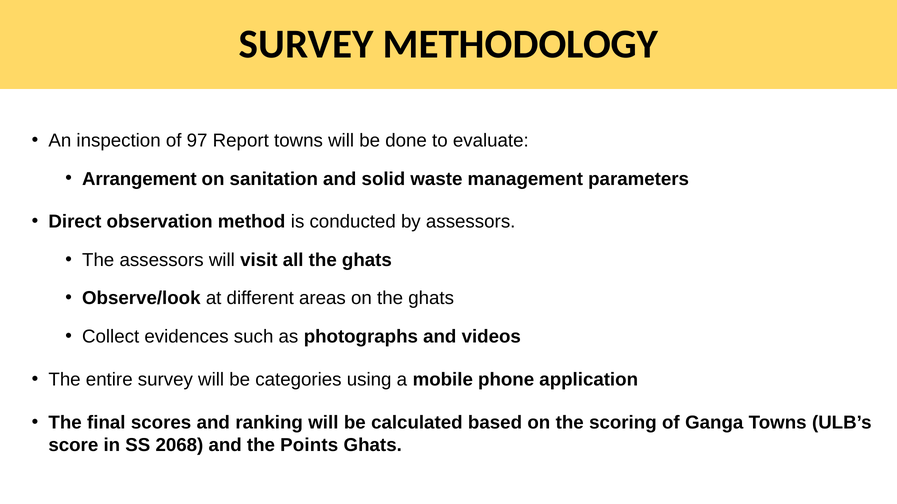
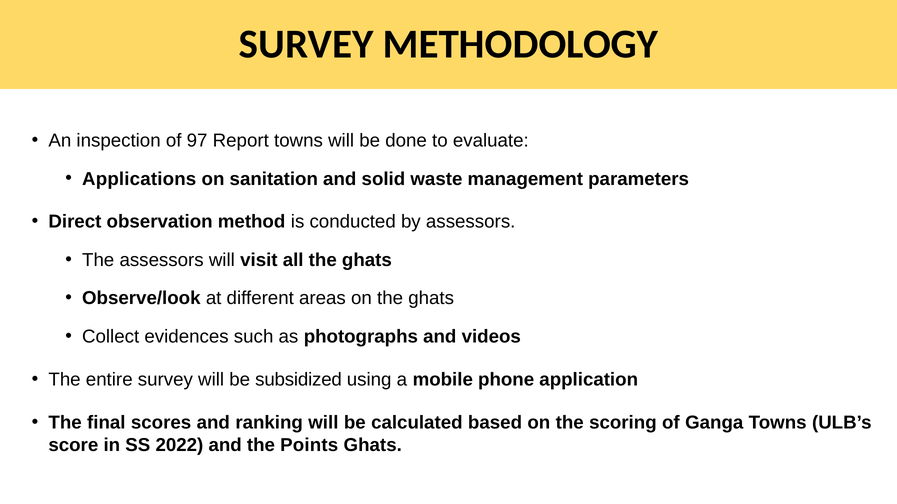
Arrangement: Arrangement -> Applications (139, 179)
categories: categories -> subsidized (299, 380)
2068: 2068 -> 2022 (179, 445)
